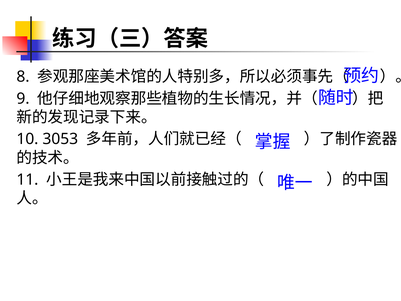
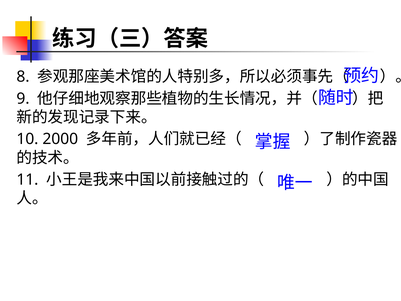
3053: 3053 -> 2000 (60, 139)
